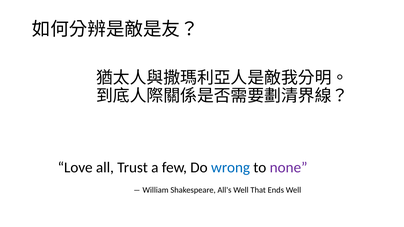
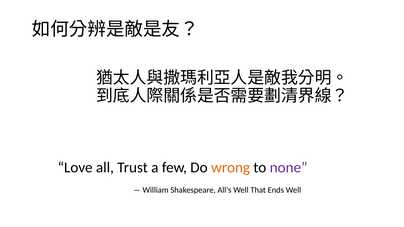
wrong colour: blue -> orange (231, 168)
